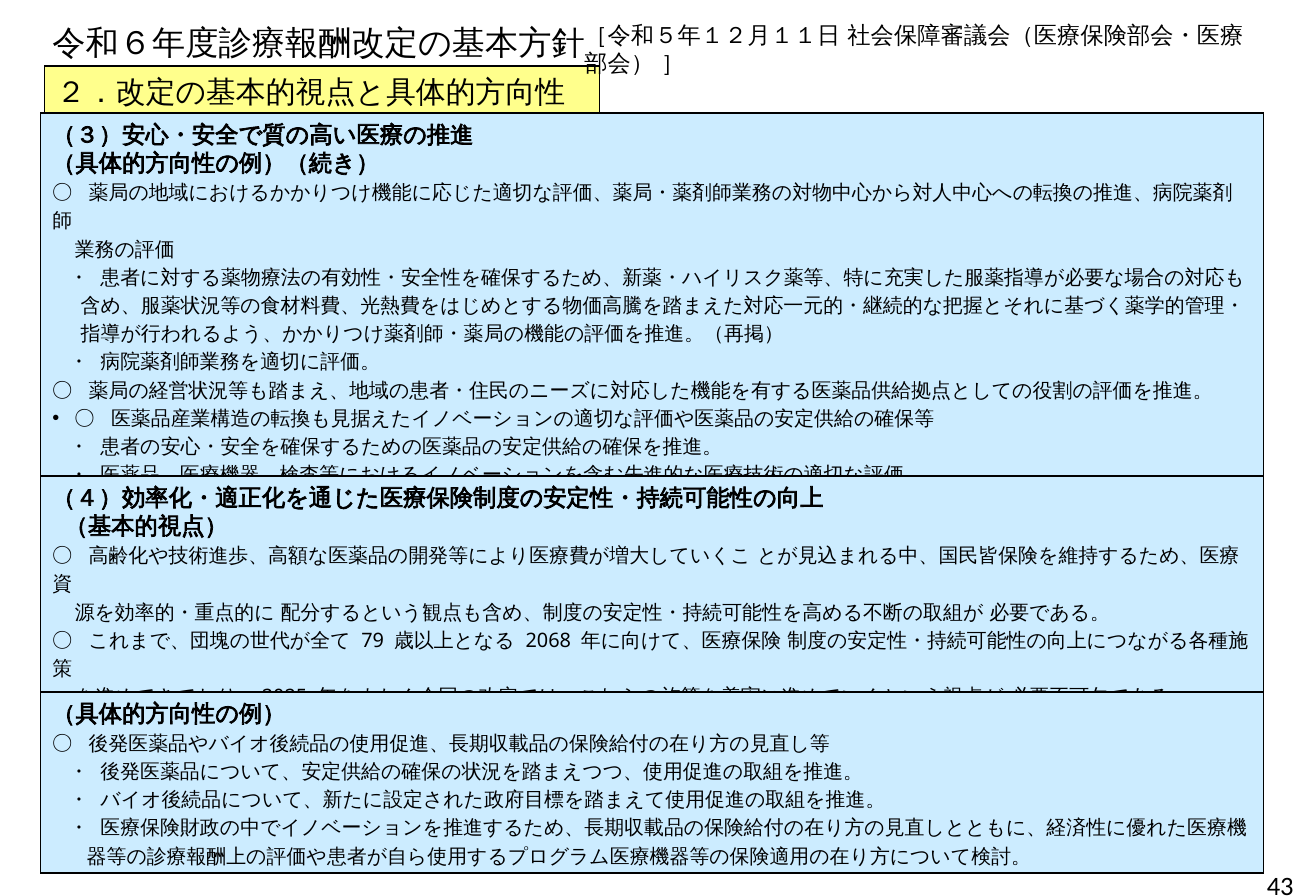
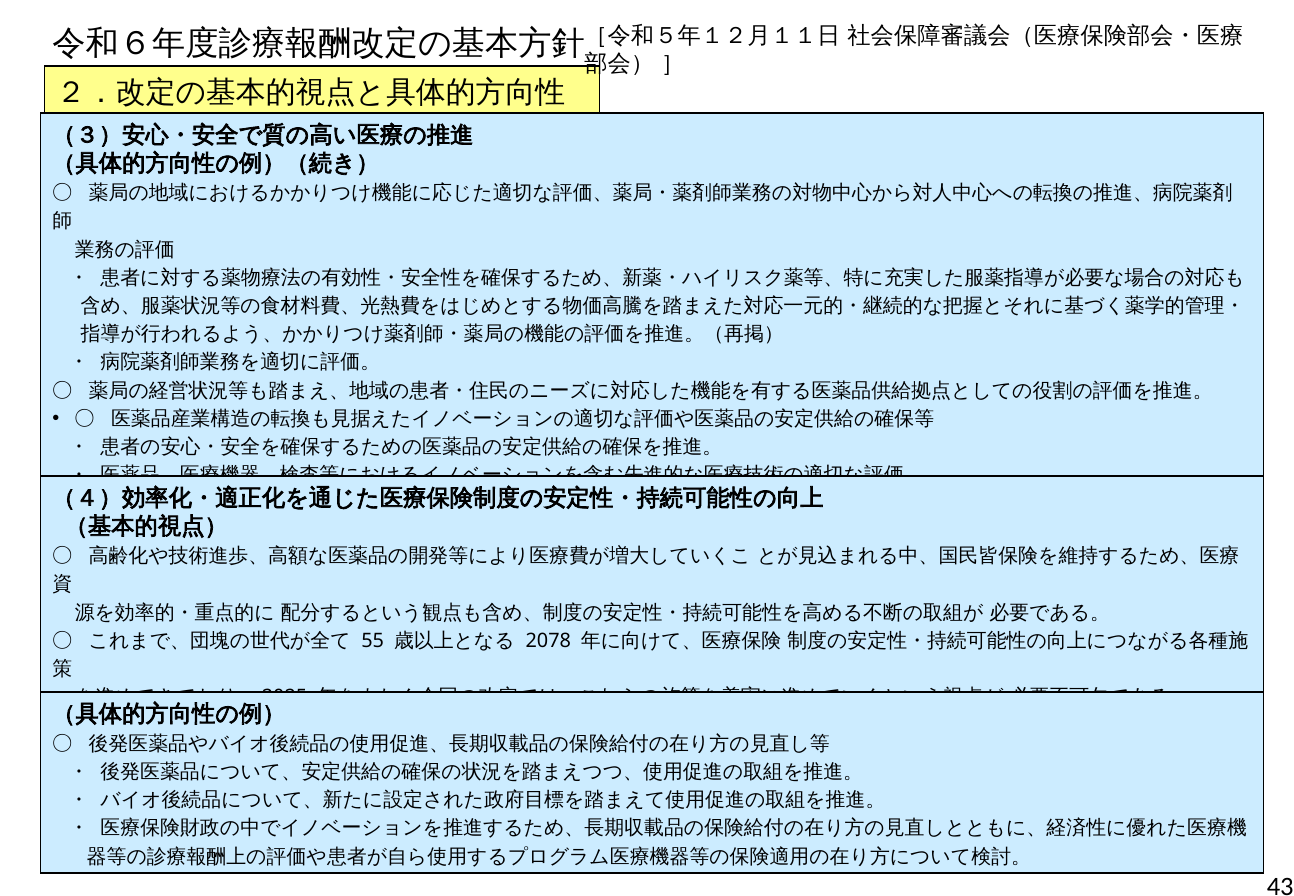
79: 79 -> 55 (373, 641)
2068: 2068 -> 2078 (548, 641)
